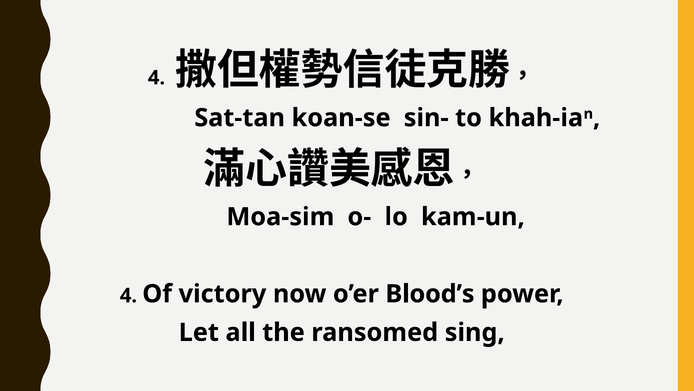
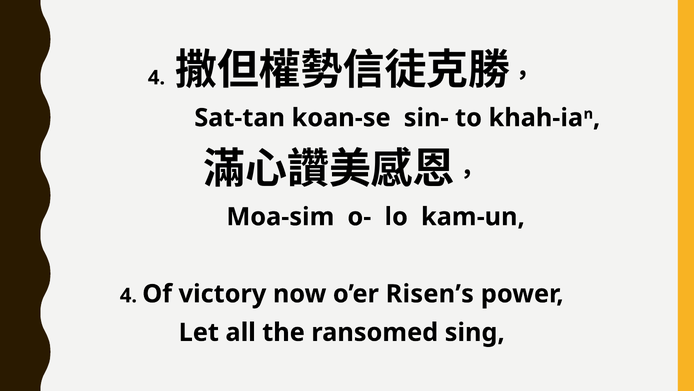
Blood’s: Blood’s -> Risen’s (430, 293)
